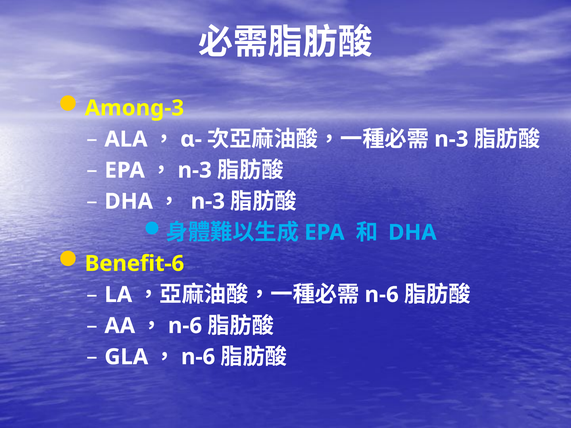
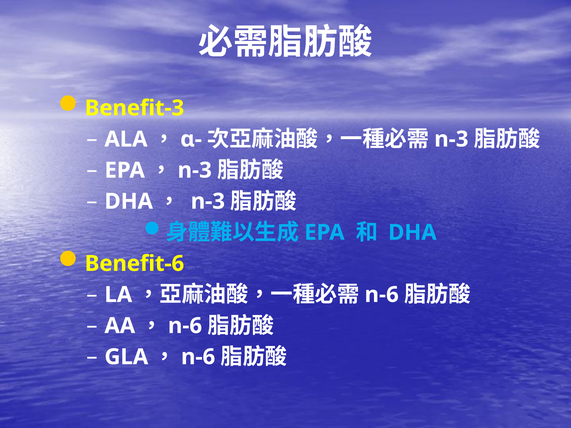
Among-3: Among-3 -> Benefit-3 (134, 108)
